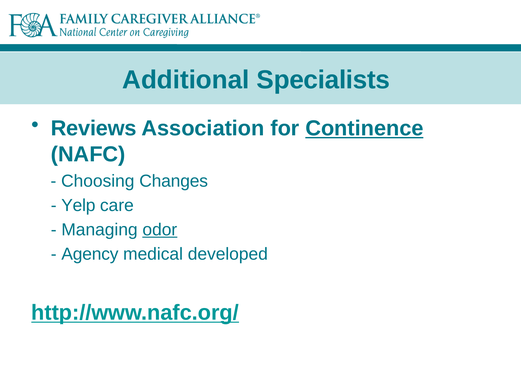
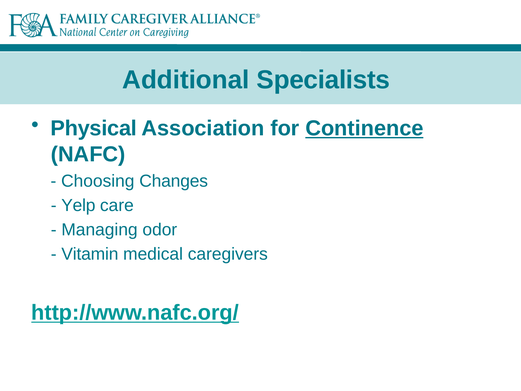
Reviews: Reviews -> Physical (94, 128)
odor underline: present -> none (160, 230)
Agency: Agency -> Vitamin (90, 254)
developed: developed -> caregivers (228, 254)
